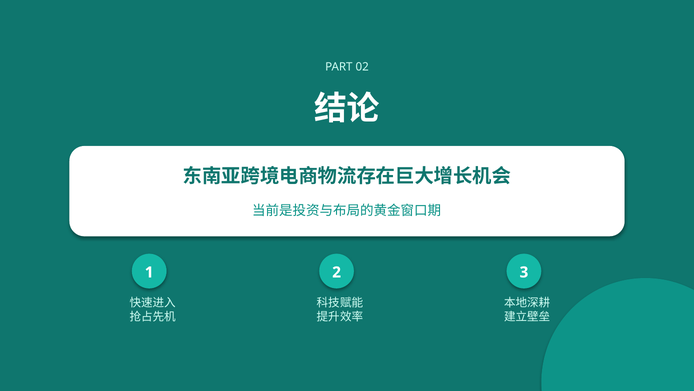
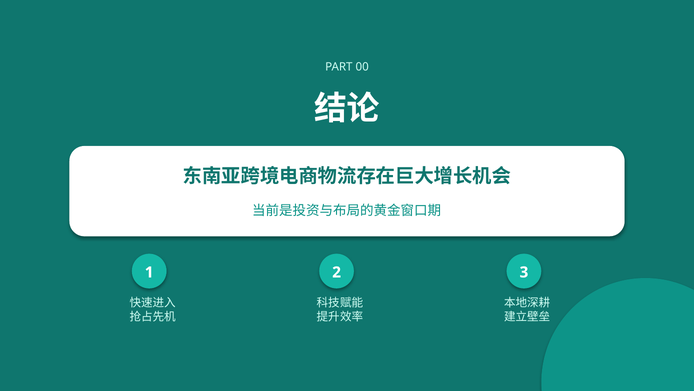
02: 02 -> 00 (362, 67)
